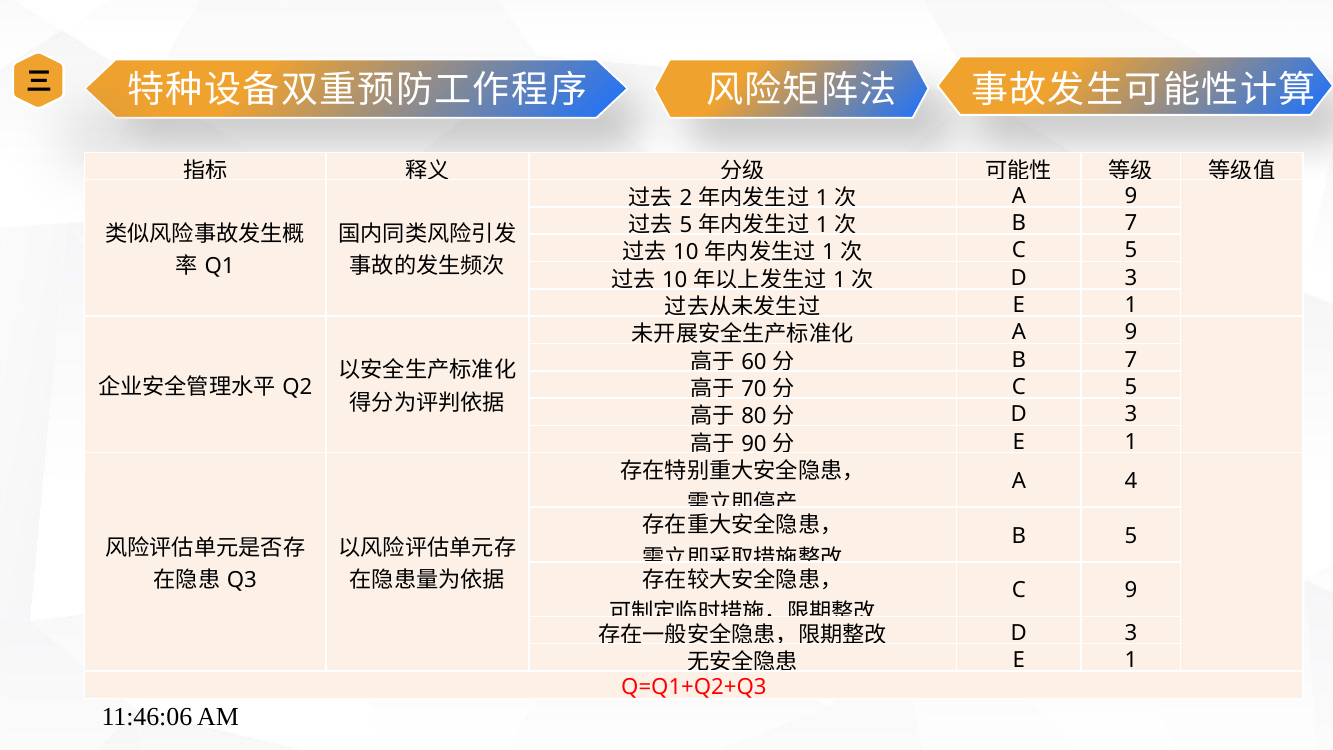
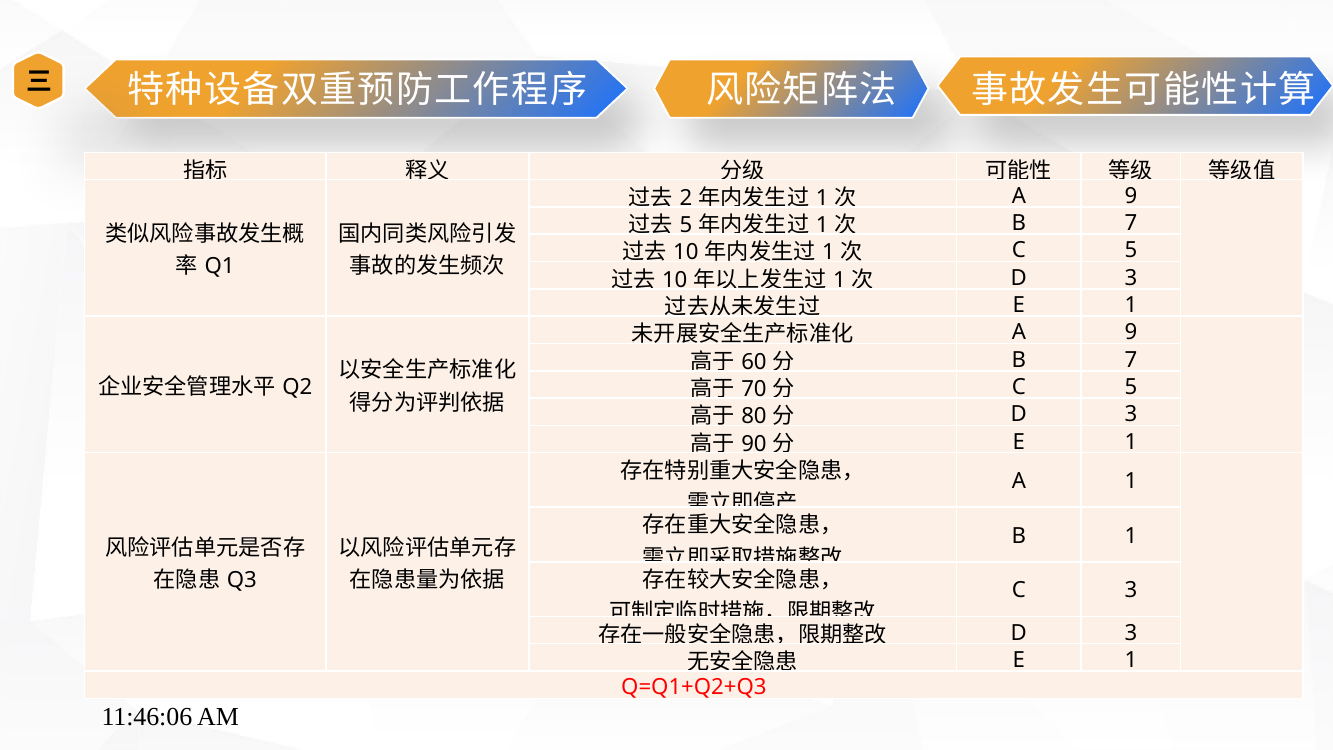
A 4: 4 -> 1 (1131, 481)
B 5: 5 -> 1 (1131, 536)
C 9: 9 -> 3 (1131, 590)
